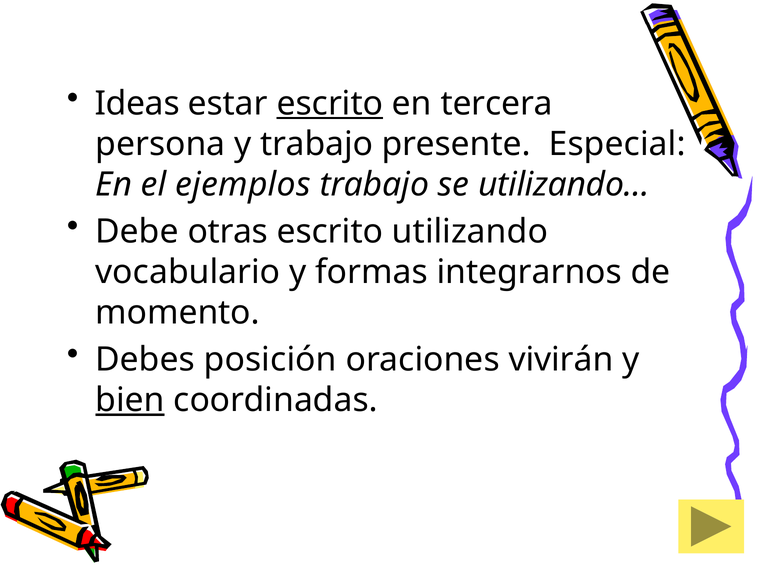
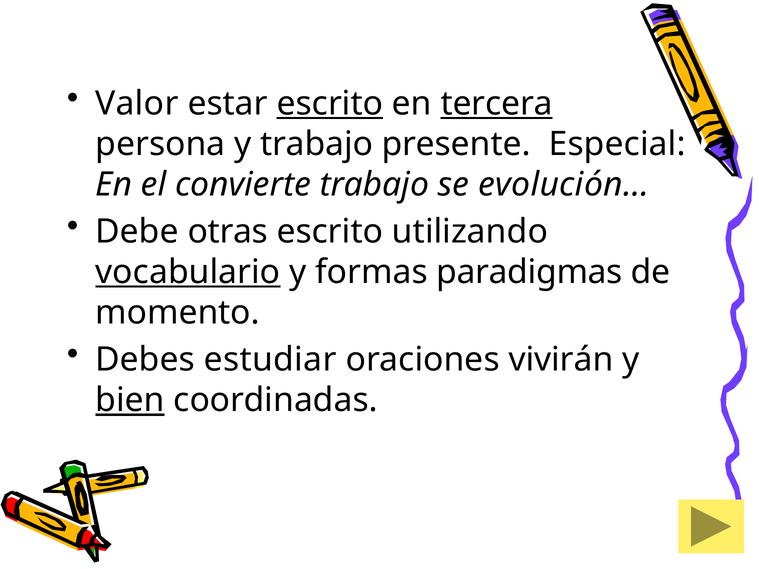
Ideas: Ideas -> Valor (137, 103)
tercera underline: none -> present (497, 103)
ejemplos: ejemplos -> convierte (243, 184)
utilizando…: utilizando… -> evolución… (564, 184)
vocabulario underline: none -> present (188, 272)
integrarnos: integrarnos -> paradigmas (529, 272)
posición: posición -> estudiar (270, 360)
